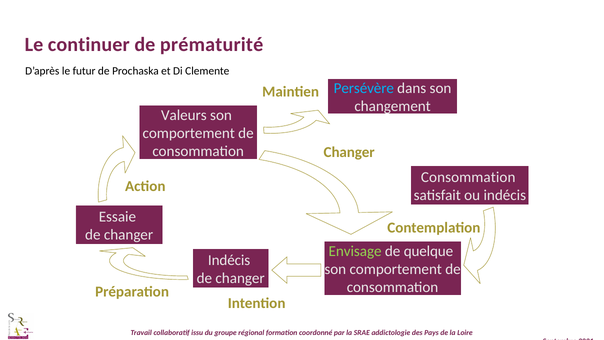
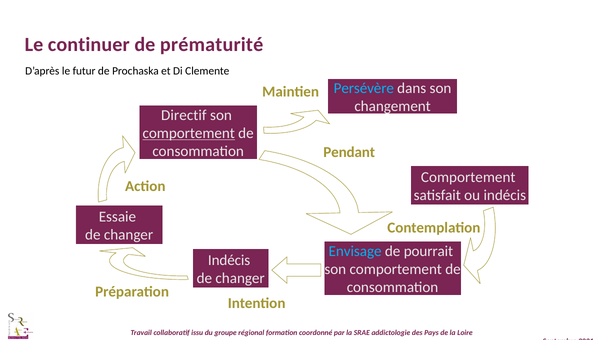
Valeurs: Valeurs -> Directif (184, 115)
comportement underline: none -> present (189, 133)
Changer: Changer -> Pendant (349, 152)
Consommation: Consommation -> Comportement (468, 177)
Envisage colour: light green -> light blue (355, 251)
quelque: quelque -> pourrait (428, 251)
